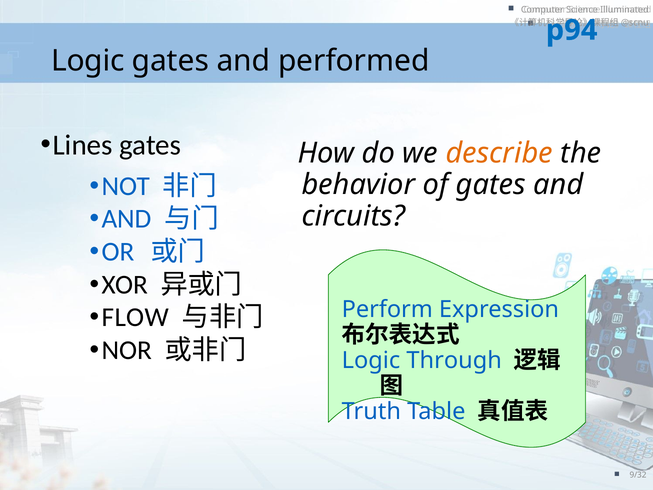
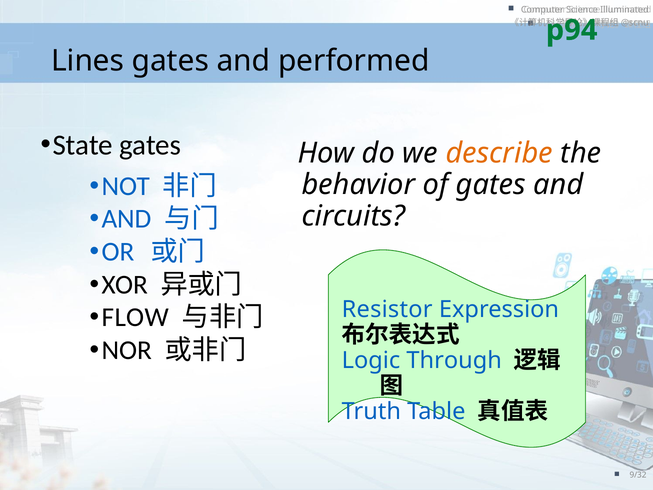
p94 colour: blue -> green (572, 30)
Logic: Logic -> Lines (88, 61)
Lines: Lines -> State (83, 145)
Perform: Perform -> Resistor (387, 310)
